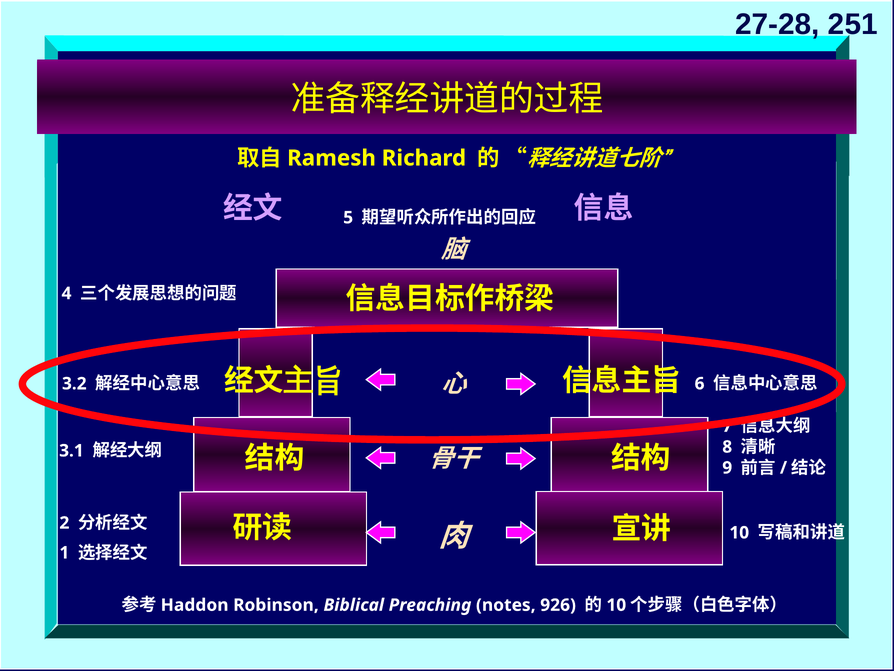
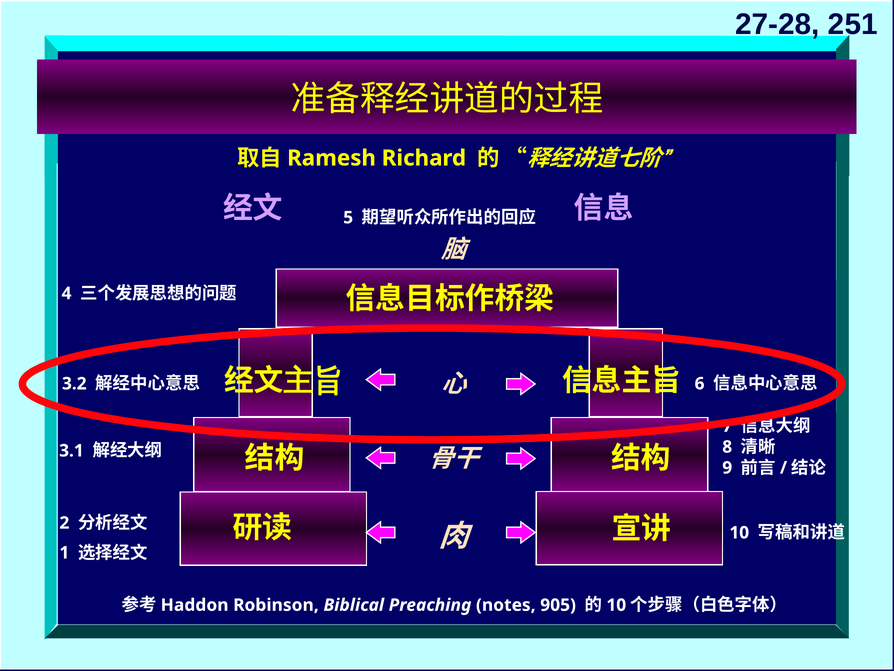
926: 926 -> 905 (558, 605)
